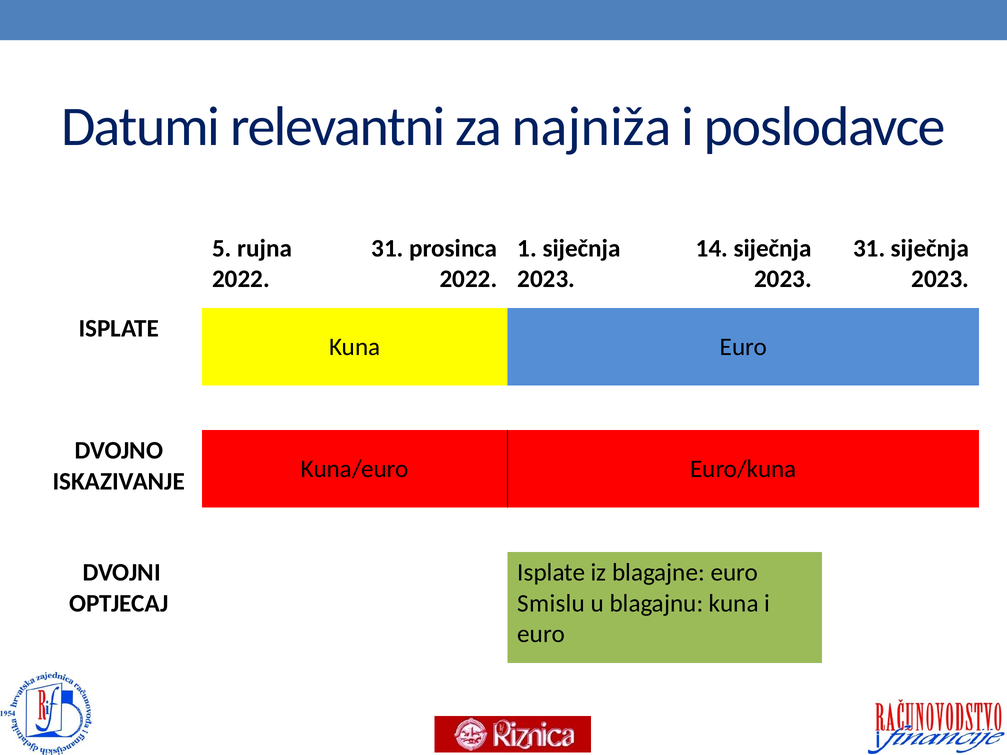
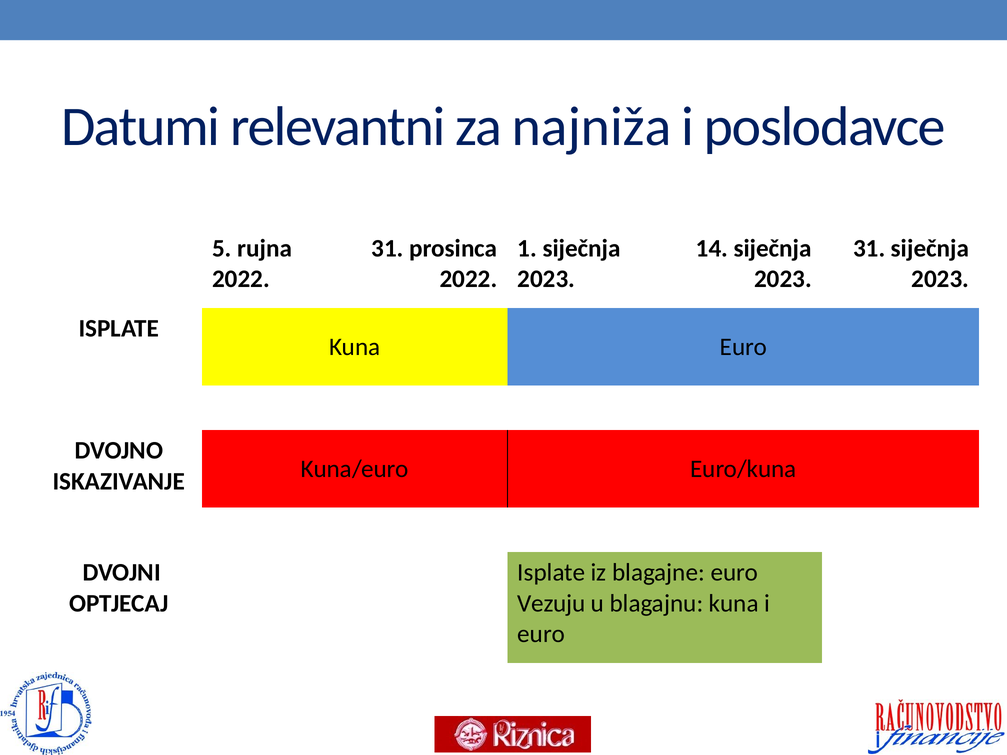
Smislu: Smislu -> Vezuju (551, 603)
